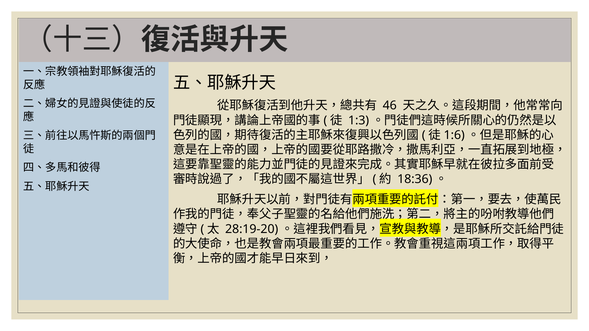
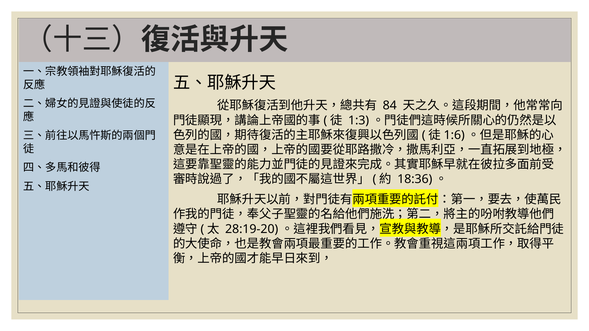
46: 46 -> 84 (390, 106)
